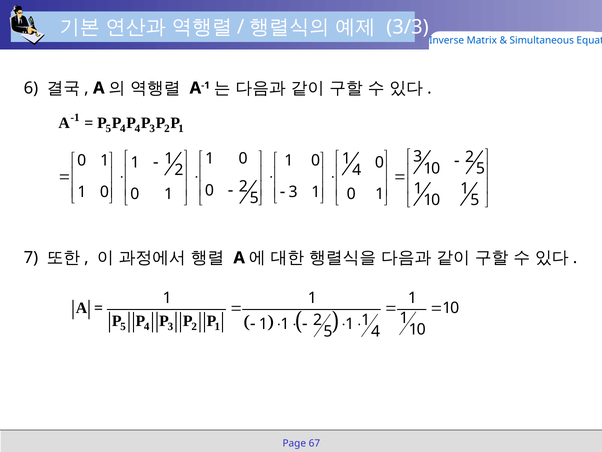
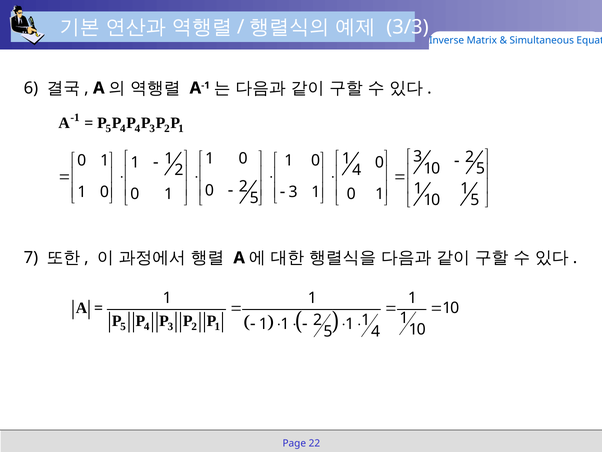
67: 67 -> 22 (314, 443)
